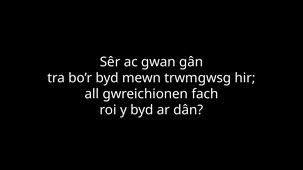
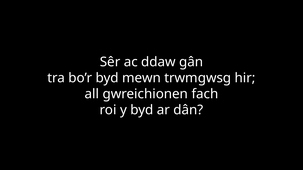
gwan: gwan -> ddaw (158, 62)
